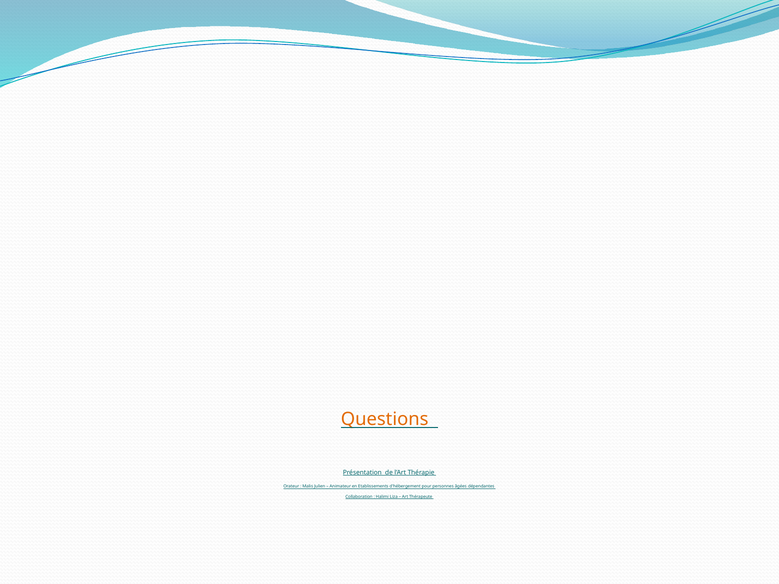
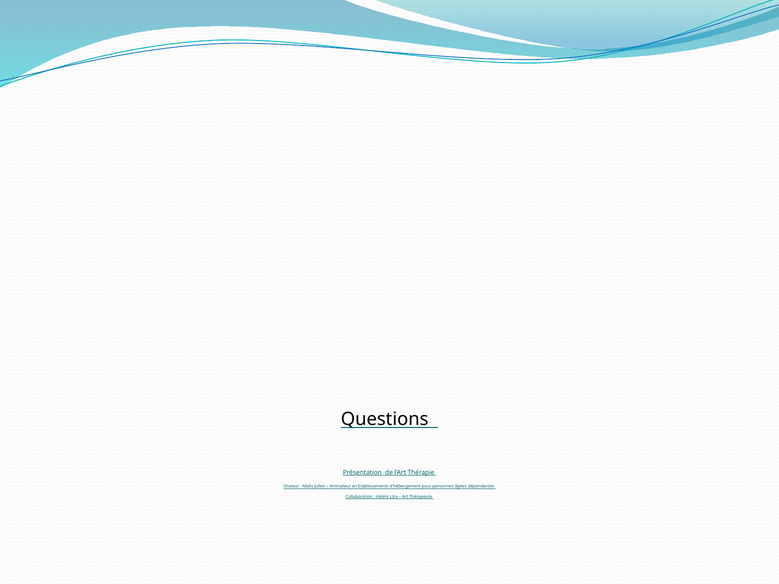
Questions colour: orange -> black (385, 420)
